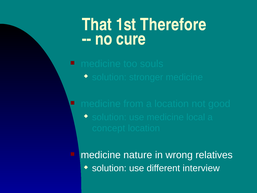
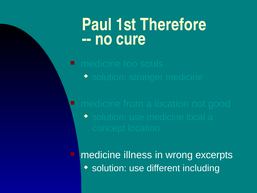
That: That -> Paul (97, 25)
nature: nature -> illness (138, 155)
relatives: relatives -> excerpts (214, 155)
interview: interview -> including (201, 168)
